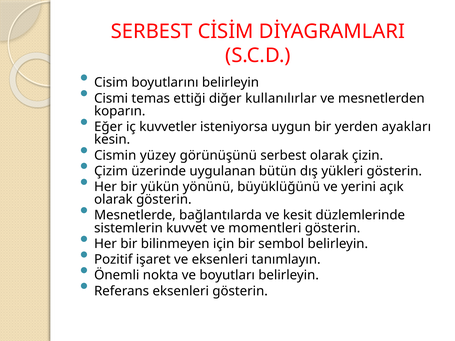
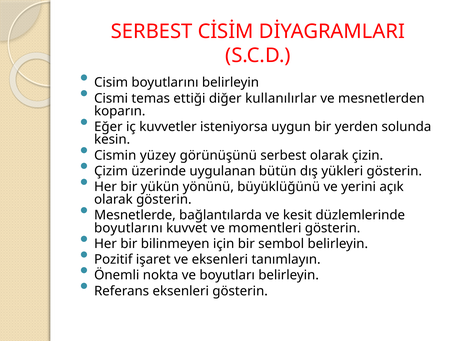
ayakları: ayakları -> solunda (406, 127)
sistemlerin: sistemlerin -> boyutlarını (128, 228)
